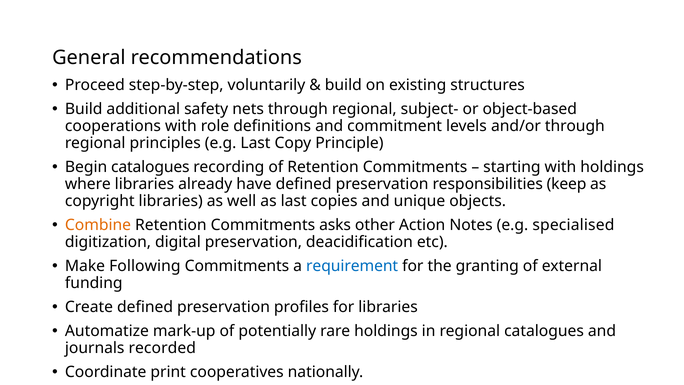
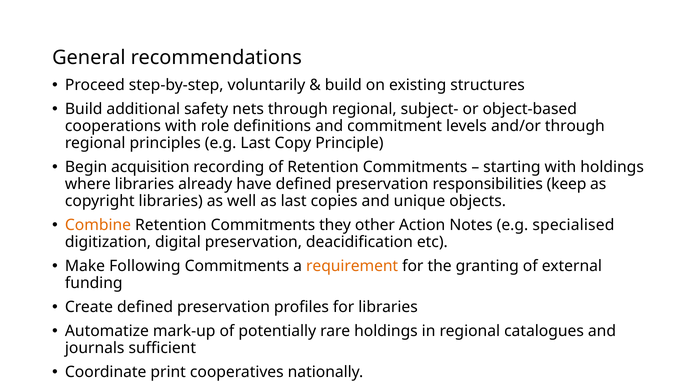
Begin catalogues: catalogues -> acquisition (150, 167)
asks: asks -> they (335, 225)
requirement colour: blue -> orange (352, 266)
recorded: recorded -> sufficient (162, 348)
